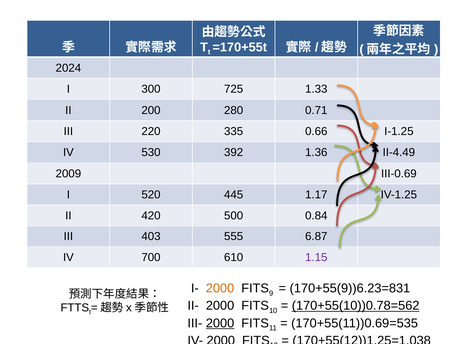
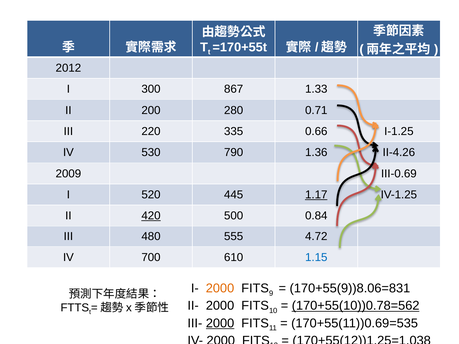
2024: 2024 -> 2012 (68, 68)
725: 725 -> 867 (234, 89)
392: 392 -> 790 (234, 153)
II-4.49: II-4.49 -> II-4.26 (399, 153)
1.17 underline: none -> present (316, 195)
420 underline: none -> present (151, 216)
403: 403 -> 480 (151, 237)
6.87: 6.87 -> 4.72 (316, 237)
1.15 colour: purple -> blue (316, 257)
170+55(9))6.23=831: 170+55(9))6.23=831 -> 170+55(9))8.06=831 (350, 289)
